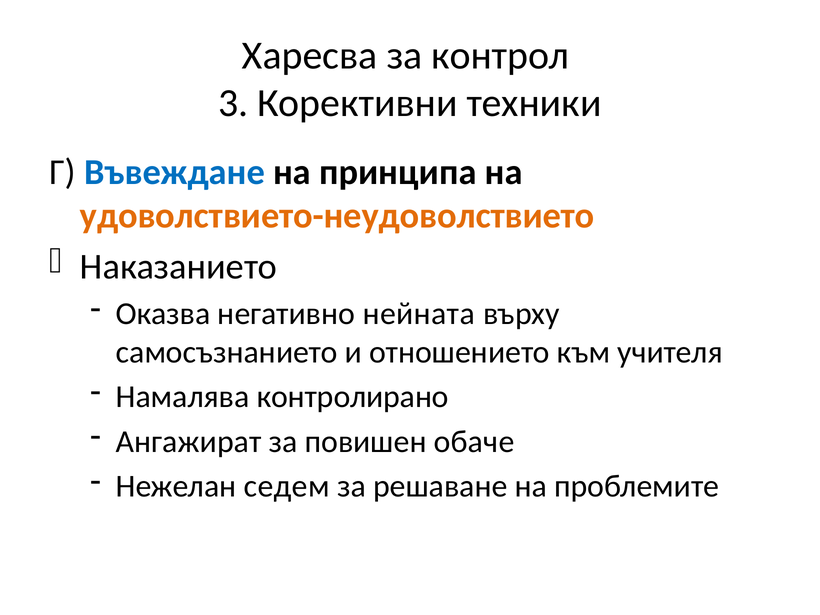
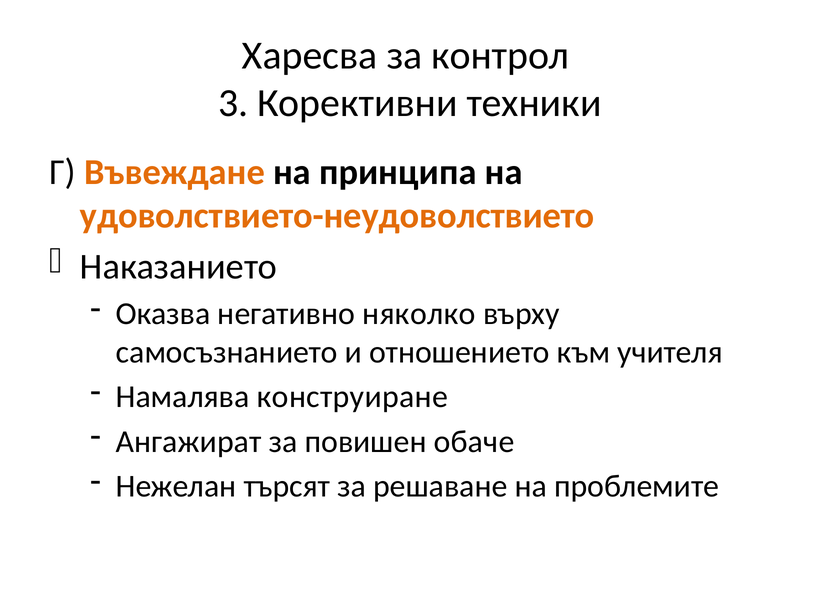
Въвеждане colour: blue -> orange (175, 172)
нейната: нейната -> няколко (419, 314)
контролирано: контролирано -> конструиране (352, 397)
седем: седем -> търсят (287, 486)
